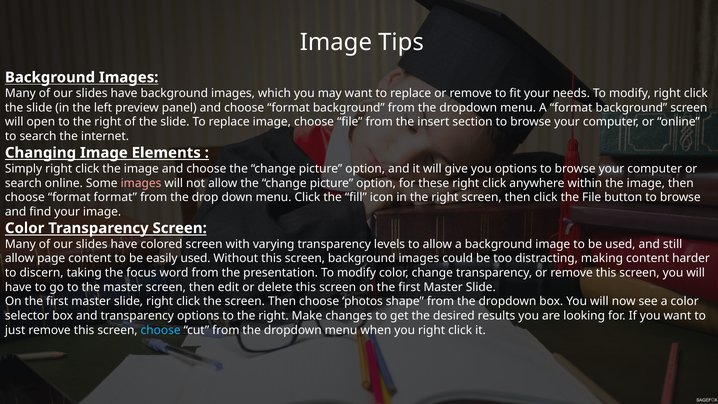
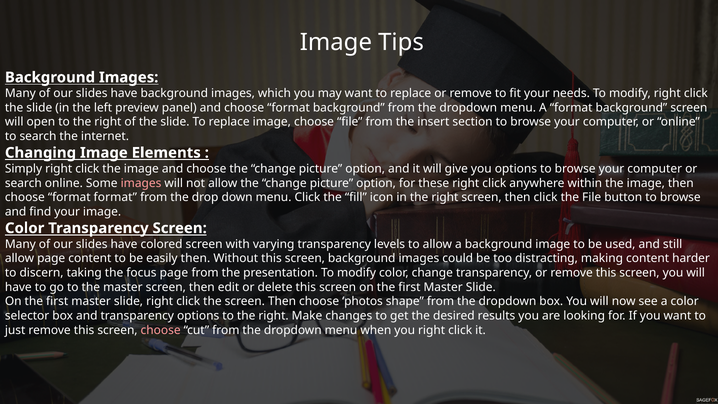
easily used: used -> then (195, 258)
focus word: word -> page (174, 273)
choose colour: light blue -> pink (161, 330)
